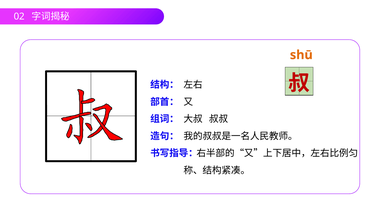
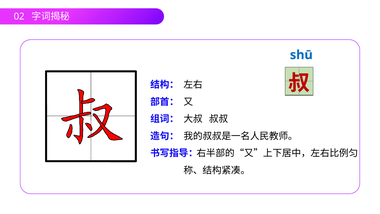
shū colour: orange -> blue (301, 55)
